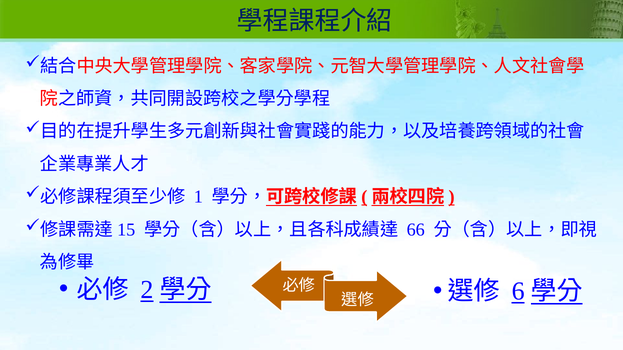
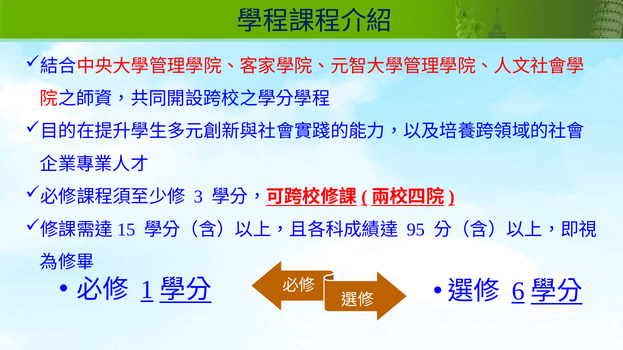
1: 1 -> 3 (198, 197)
66: 66 -> 95 (416, 230)
2: 2 -> 1 (147, 290)
